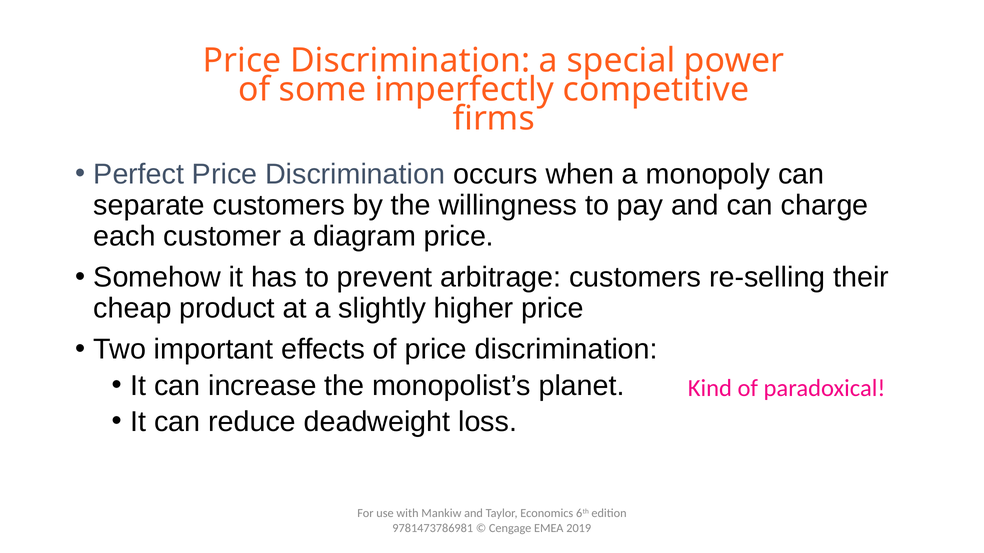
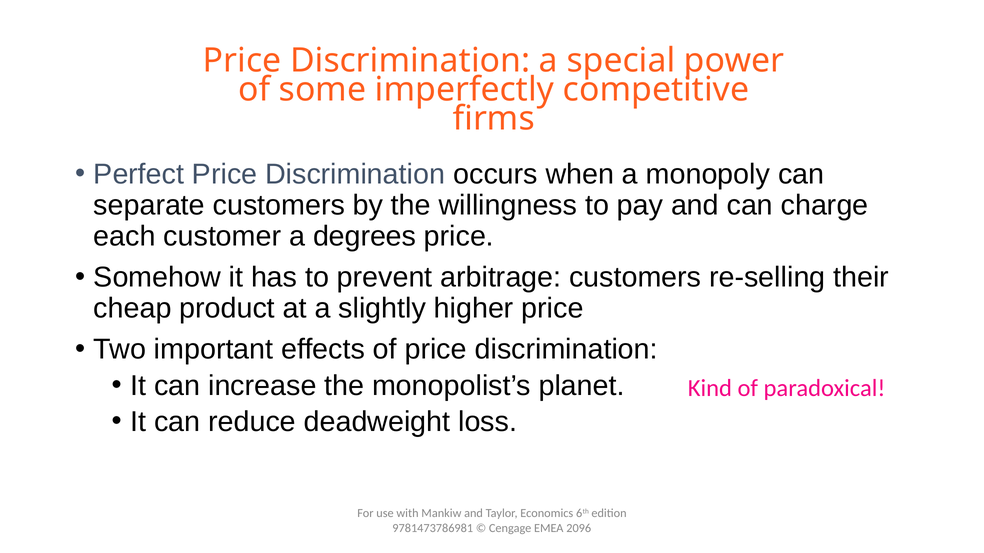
diagram: diagram -> degrees (365, 236)
2019: 2019 -> 2096 (579, 529)
